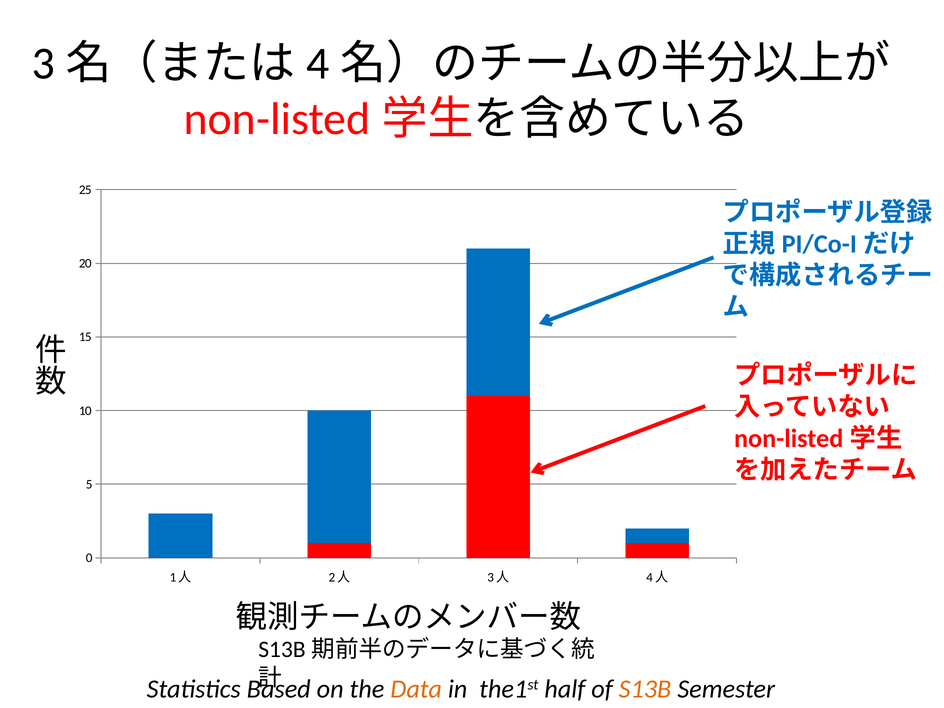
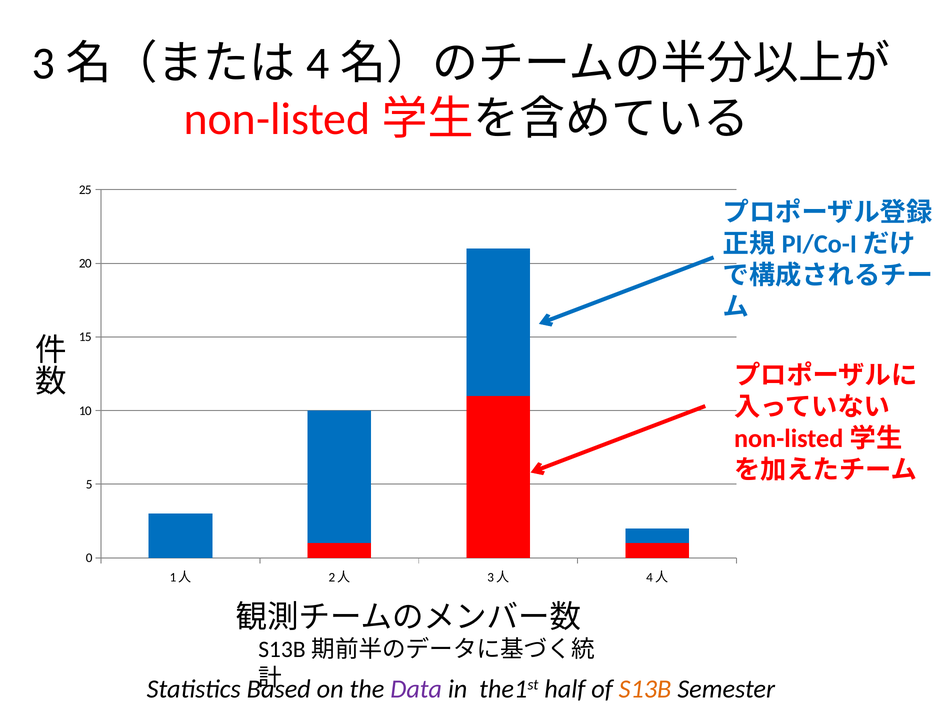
Data colour: orange -> purple (416, 689)
